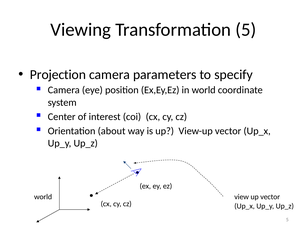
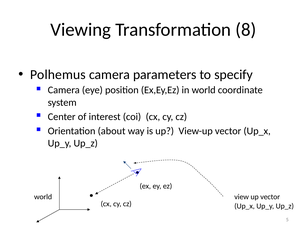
Transformation 5: 5 -> 8 (246, 30)
Projection: Projection -> Polhemus (58, 75)
